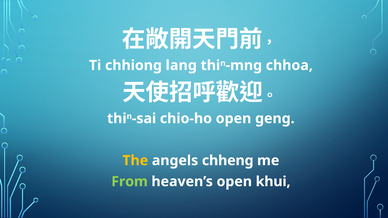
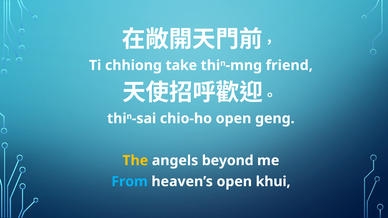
lang: lang -> take (181, 65)
chhoa: chhoa -> friend (289, 65)
chheng: chheng -> beyond (228, 161)
From colour: light green -> light blue (130, 182)
